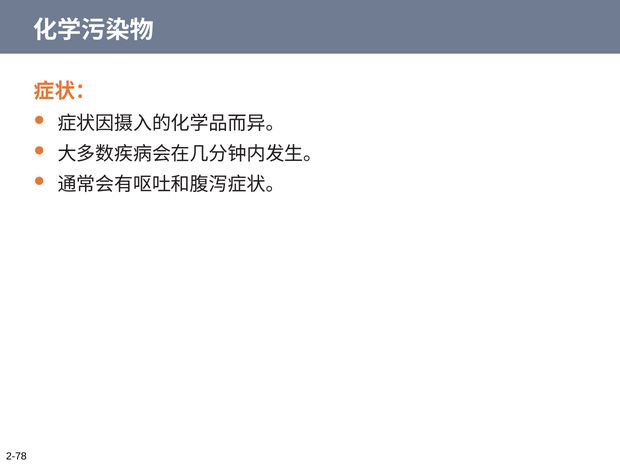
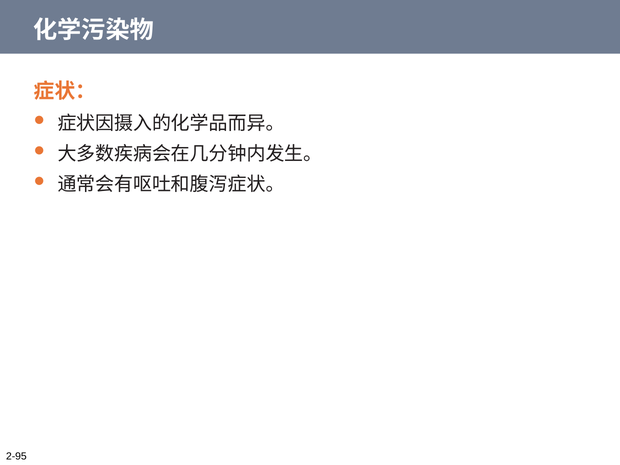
2-78: 2-78 -> 2-95 (16, 456)
